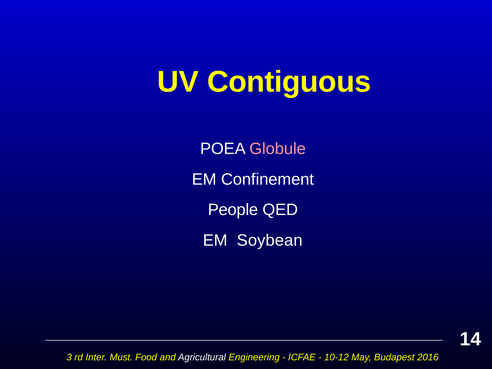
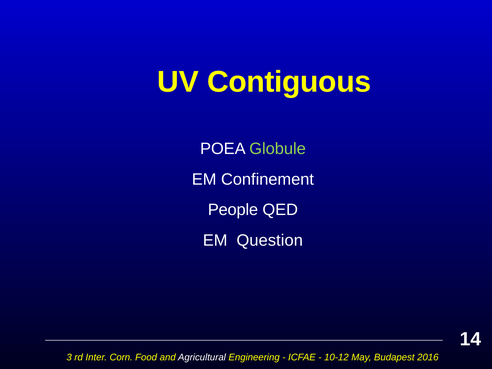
Globule colour: pink -> light green (278, 149)
Soybean: Soybean -> Question (270, 240)
Must: Must -> Corn (121, 357)
